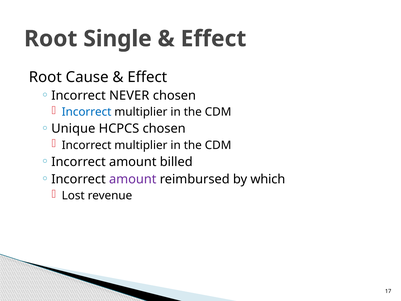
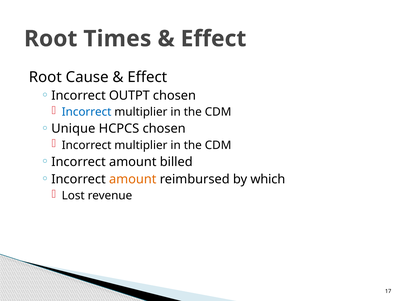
Single: Single -> Times (117, 39)
NEVER: NEVER -> OUTPT (129, 95)
amount colour: purple -> orange (133, 179)
